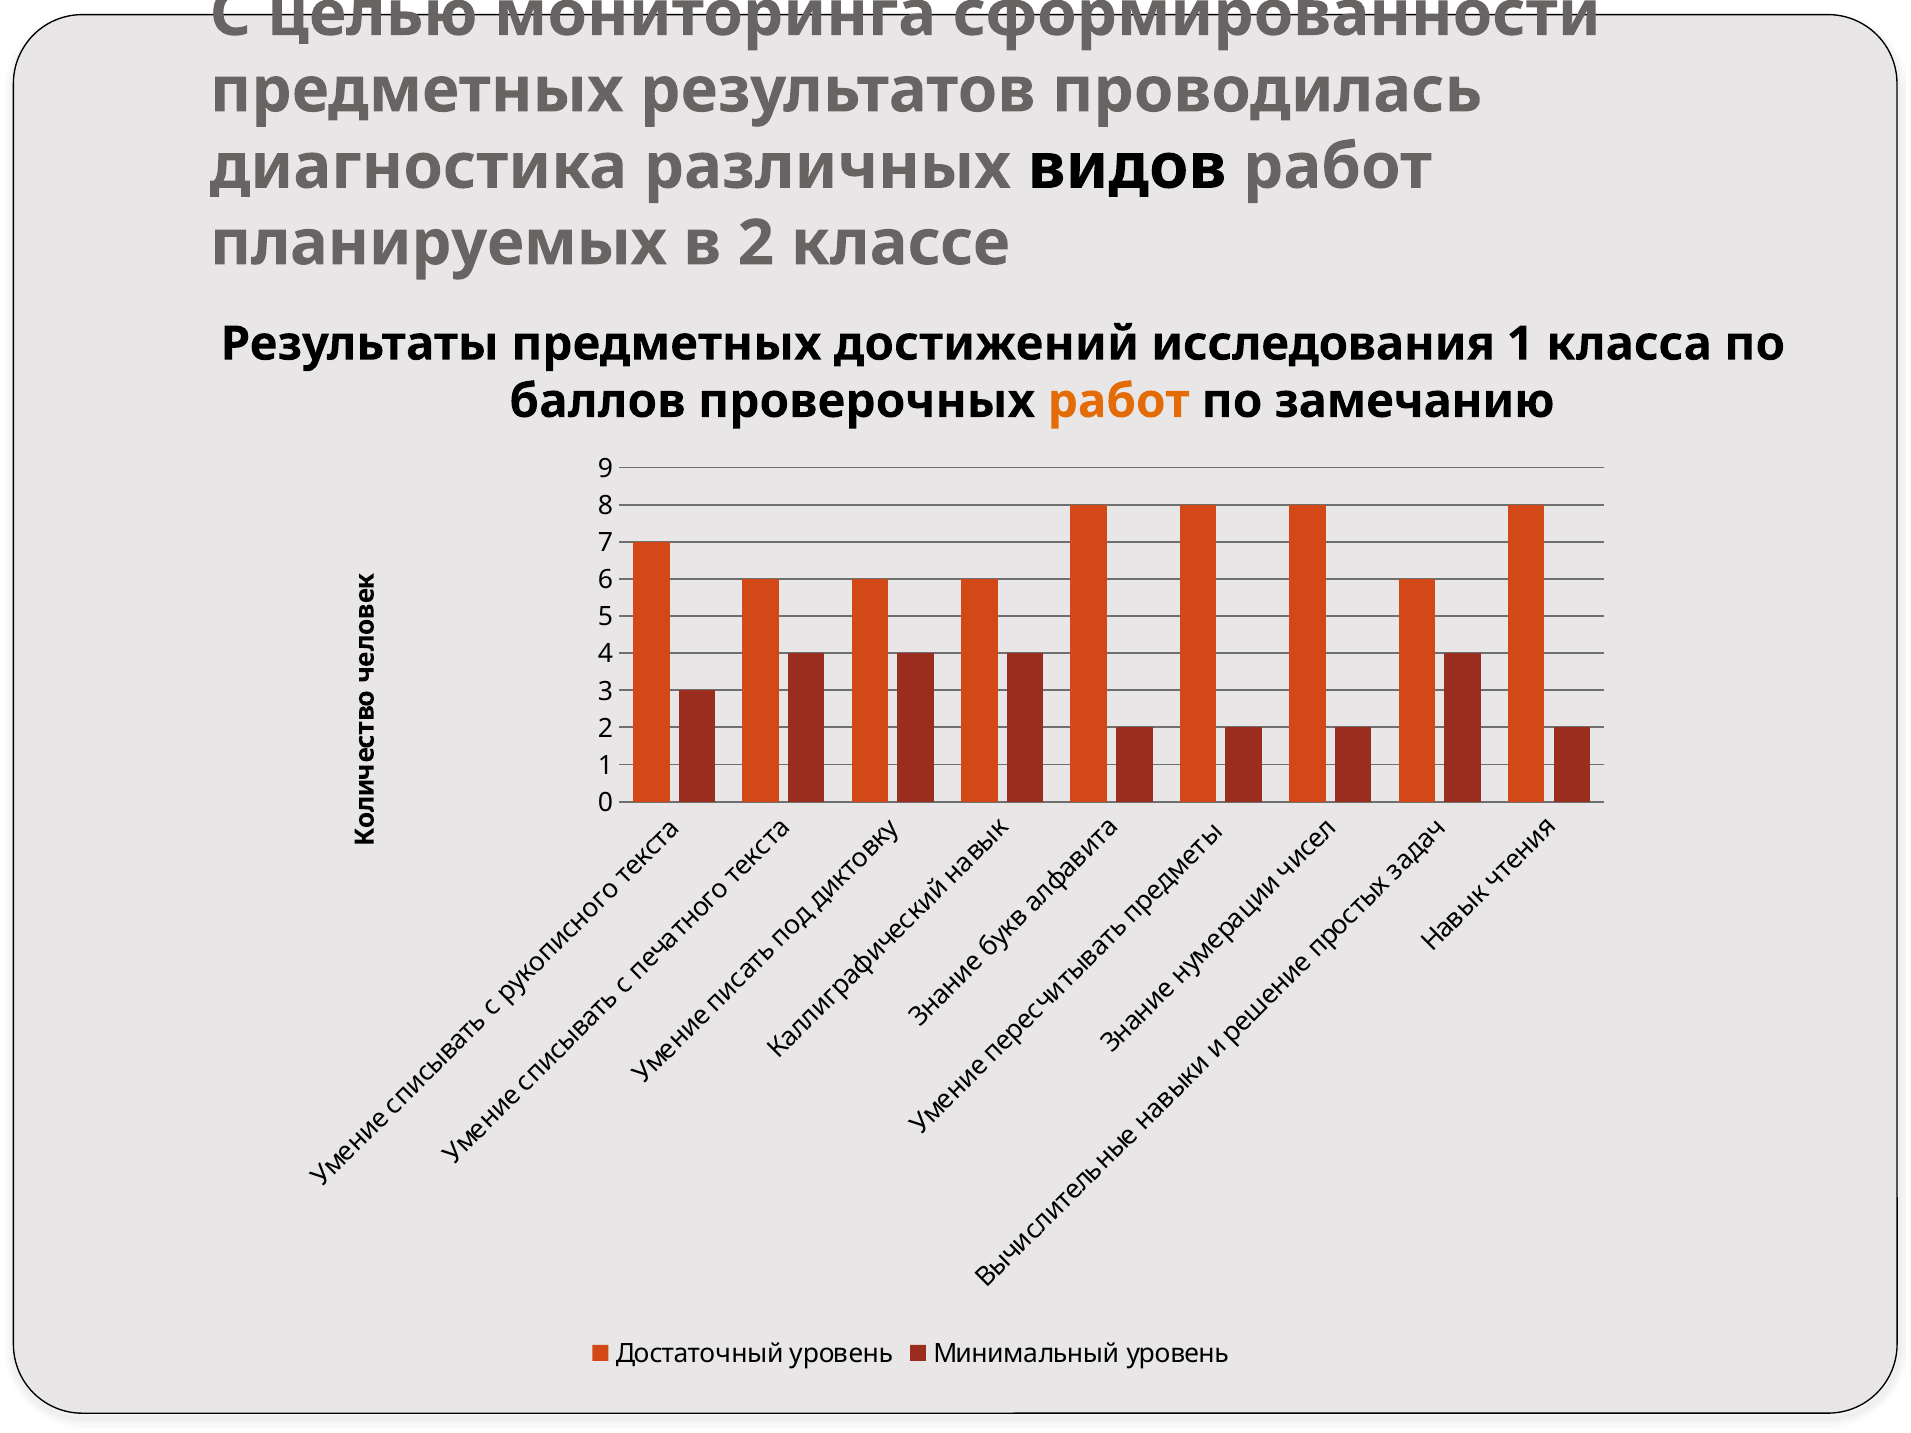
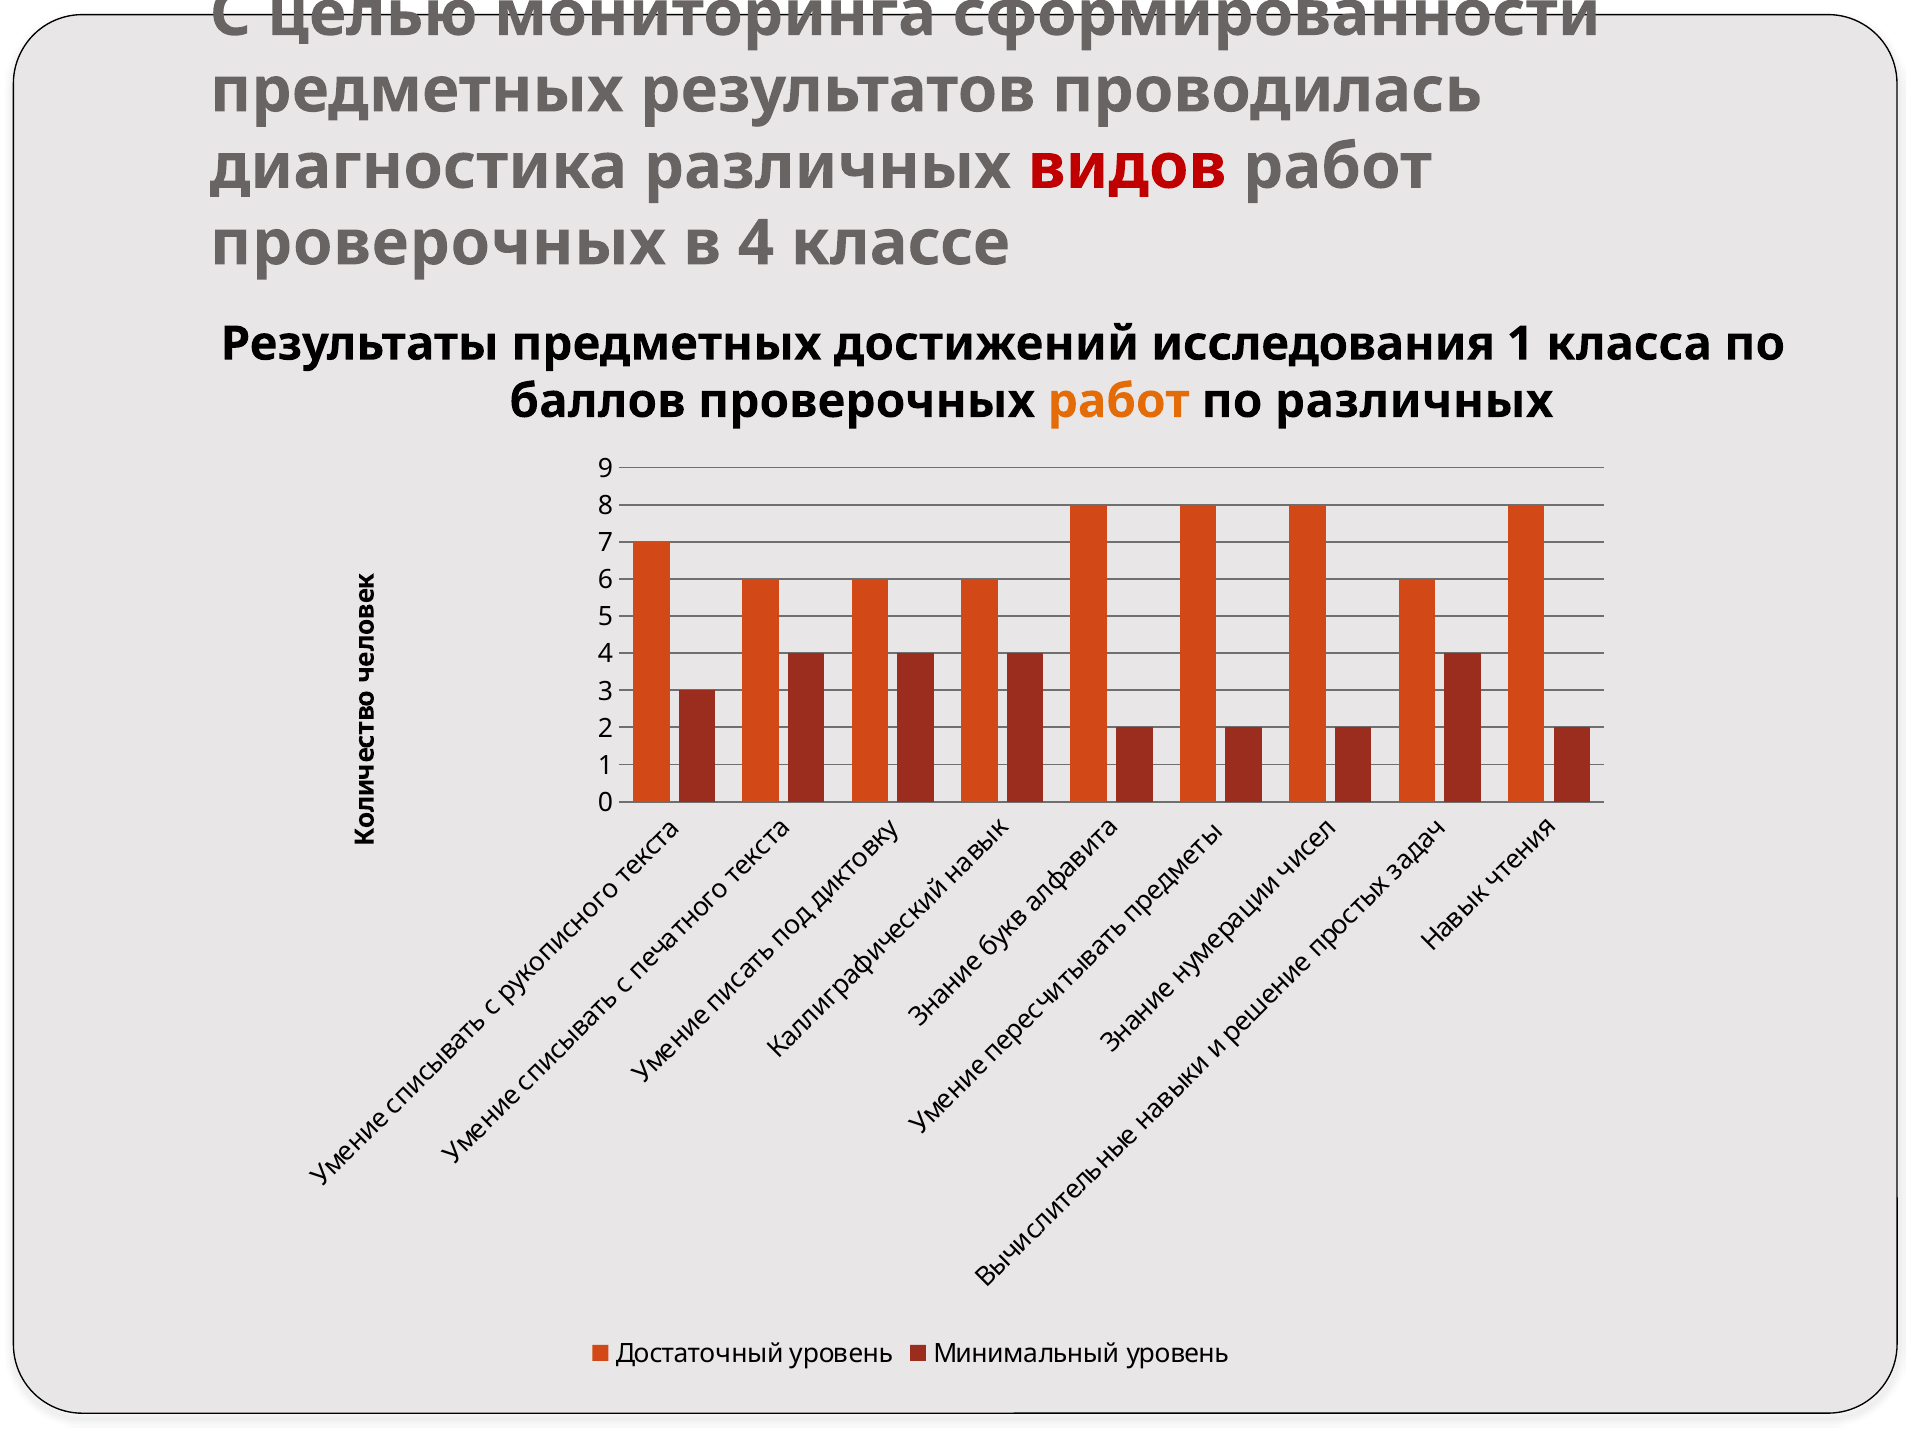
видов colour: black -> red (1127, 167)
планируемых: планируемых -> проверочных (438, 243)
в 2: 2 -> 4 (756, 243)
по замечанию: замечанию -> различных (1414, 401)
